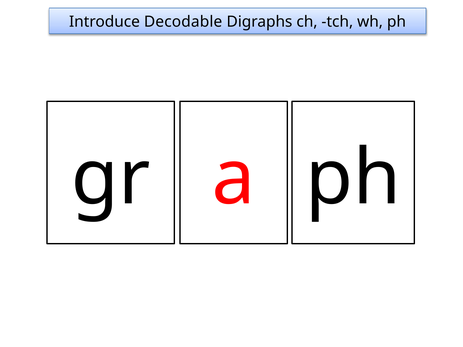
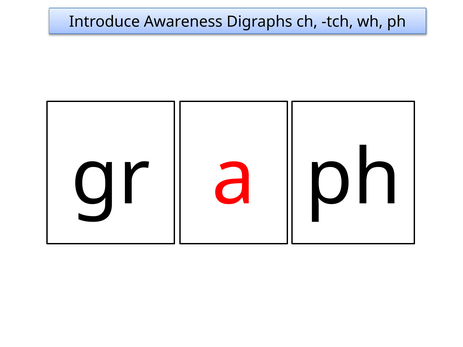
Decodable: Decodable -> Awareness (183, 22)
